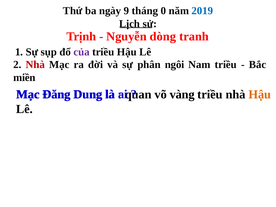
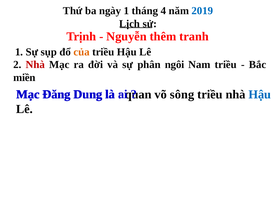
ngày 9: 9 -> 1 (126, 11)
0: 0 -> 4 (163, 11)
dòng: dòng -> thêm (163, 36)
của colour: purple -> orange (82, 52)
vàng: vàng -> sông (182, 94)
Hậu colour: orange -> blue (260, 94)
